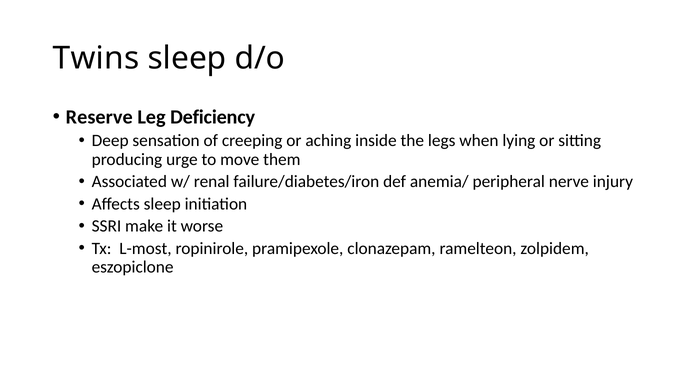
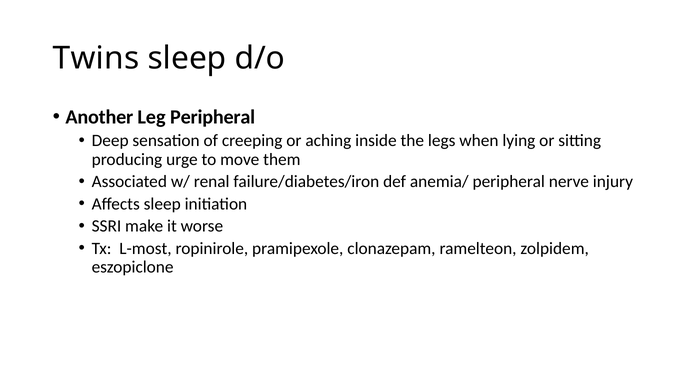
Reserve: Reserve -> Another (99, 117)
Leg Deficiency: Deficiency -> Peripheral (213, 117)
